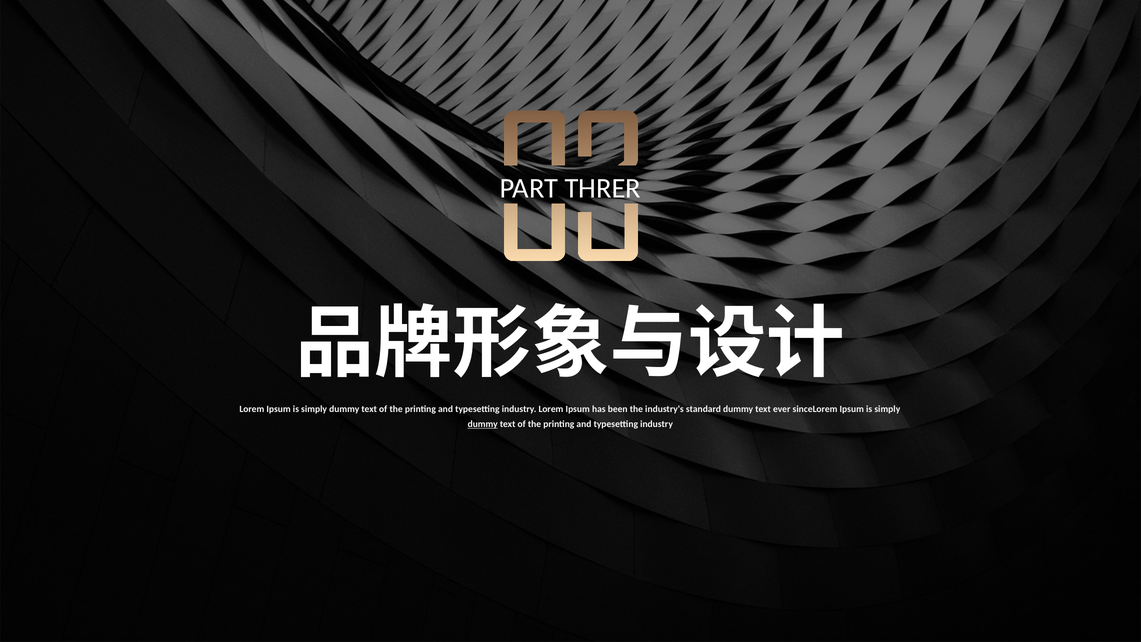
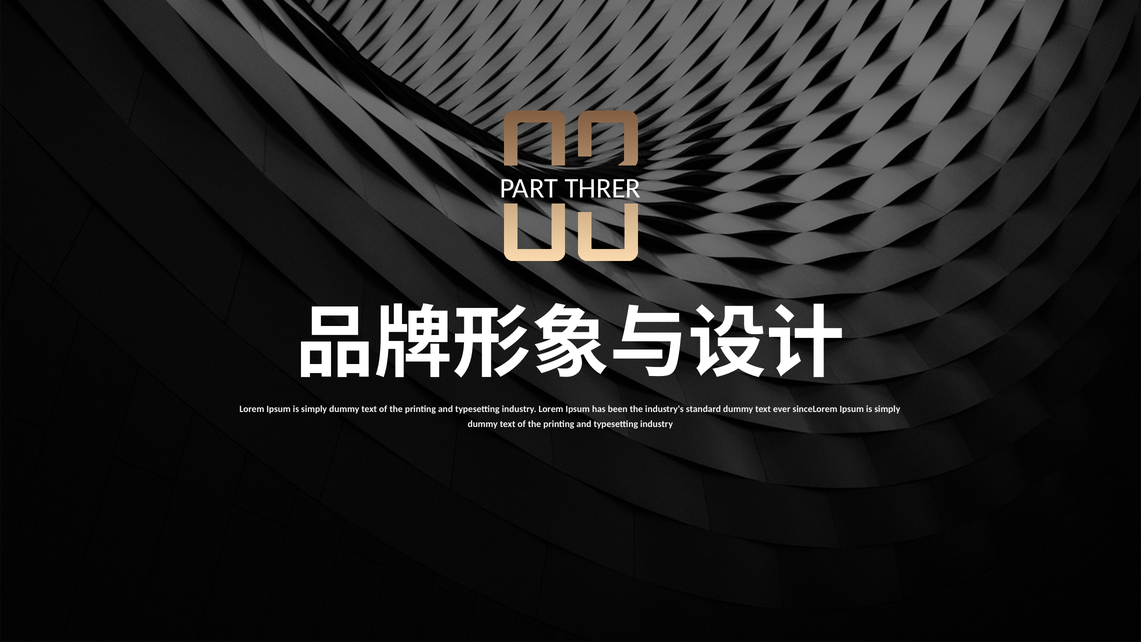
dummy underline: present -> none (483, 424)
